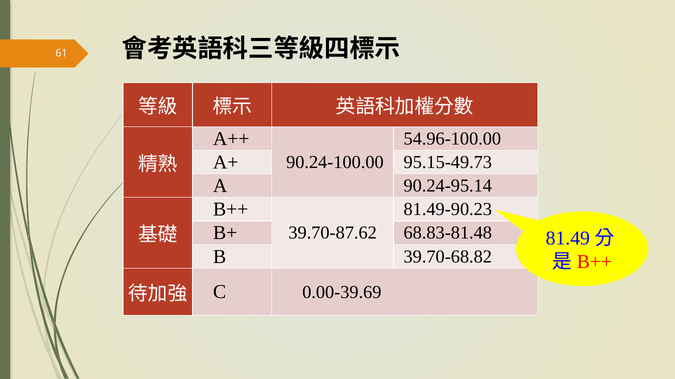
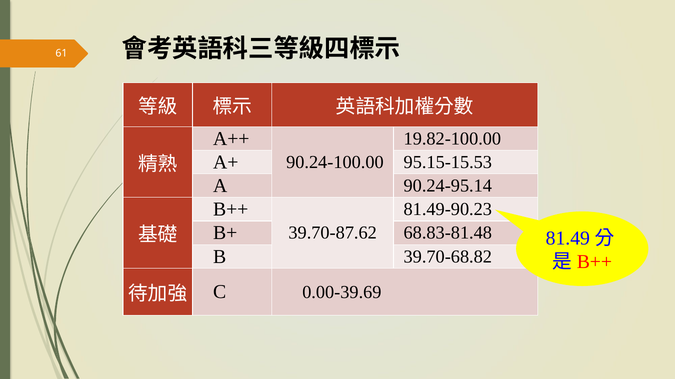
54.96-100.00: 54.96-100.00 -> 19.82-100.00 (452, 139)
95.15-49.73: 95.15-49.73 -> 95.15-15.53 (448, 162)
